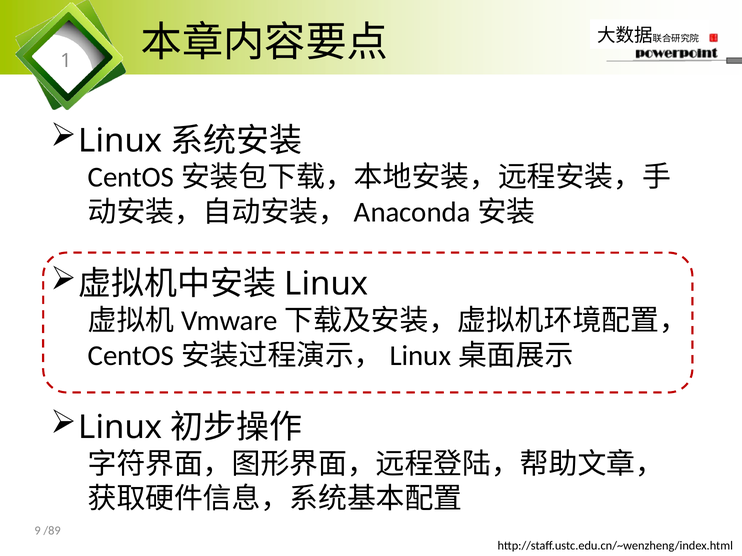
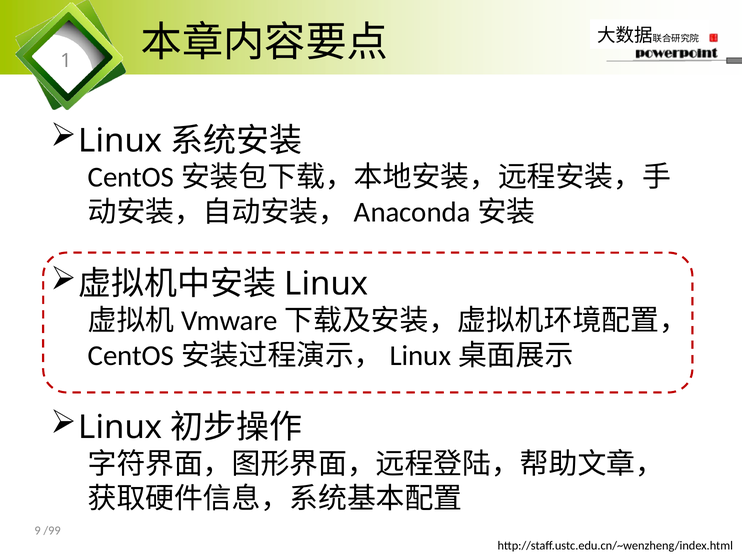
/89: /89 -> /99 (52, 531)
